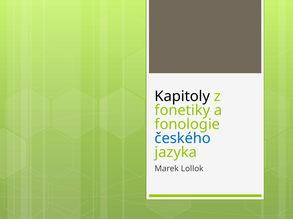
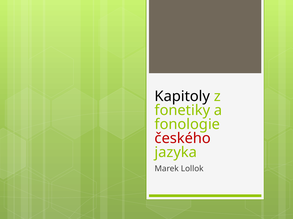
českého colour: blue -> red (183, 139)
